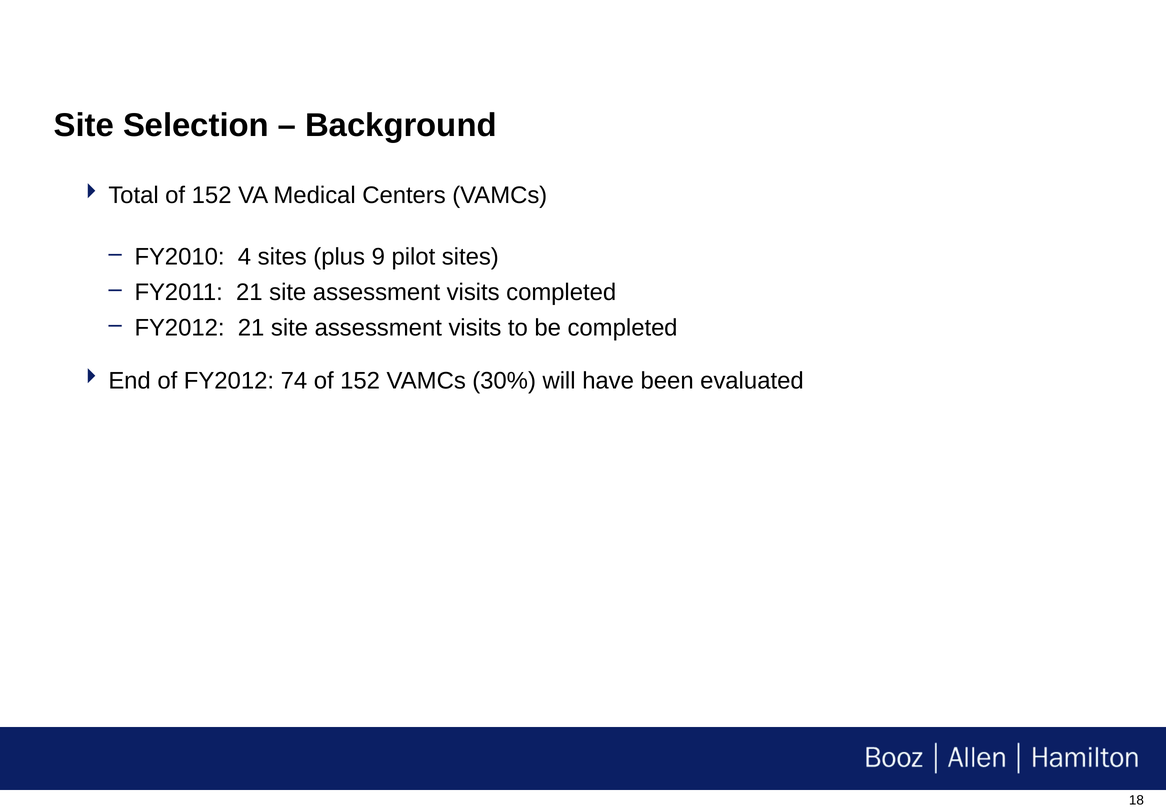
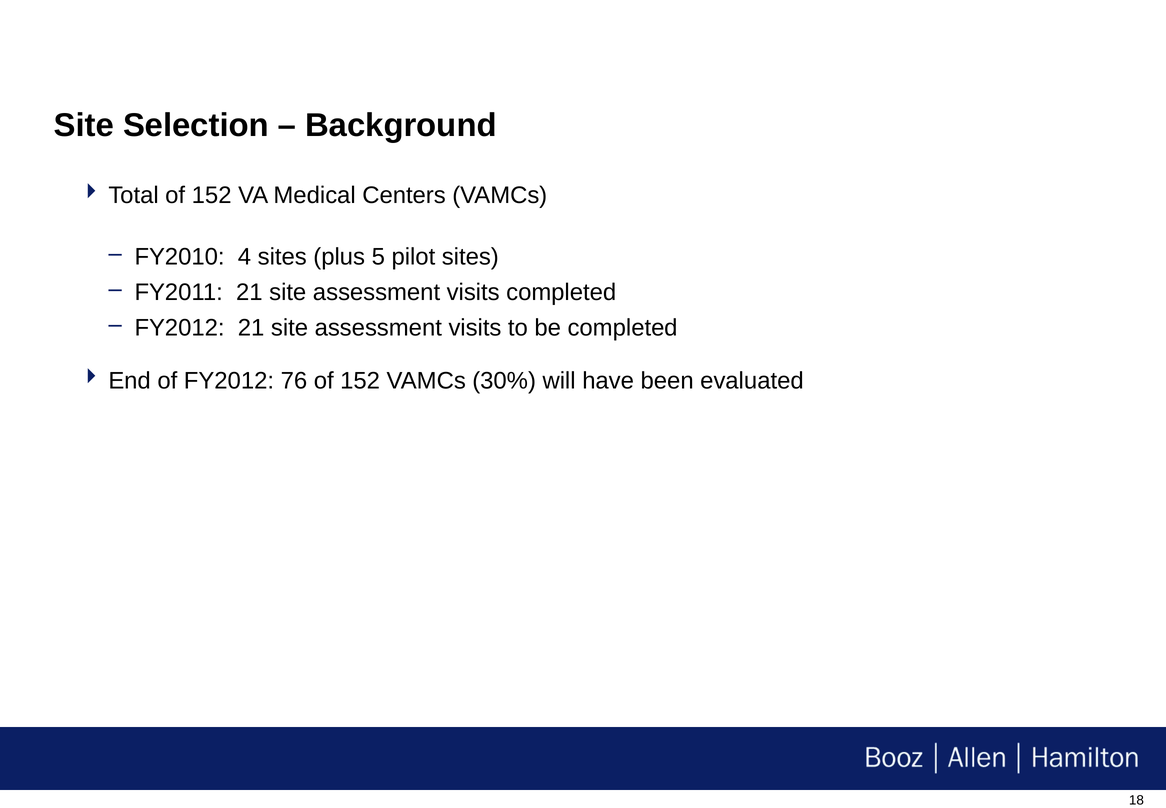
9: 9 -> 5 (378, 257)
74: 74 -> 76 (294, 381)
